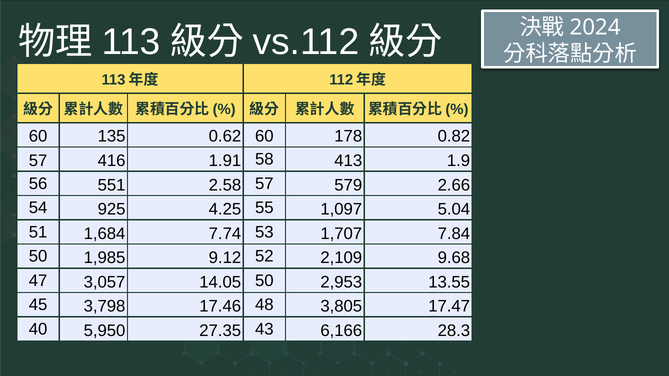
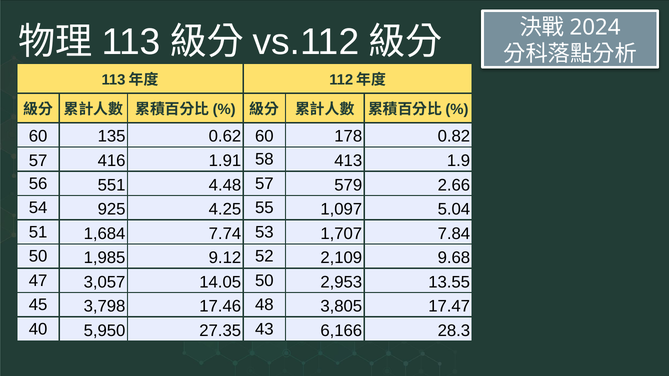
2.58: 2.58 -> 4.48 (225, 185)
